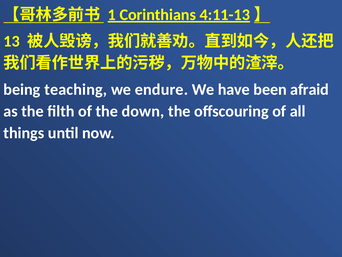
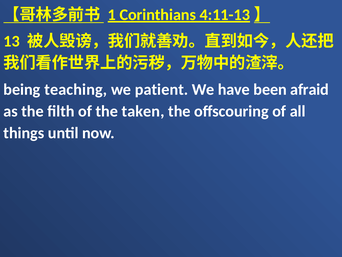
endure: endure -> patient (162, 89)
down: down -> taken (143, 111)
